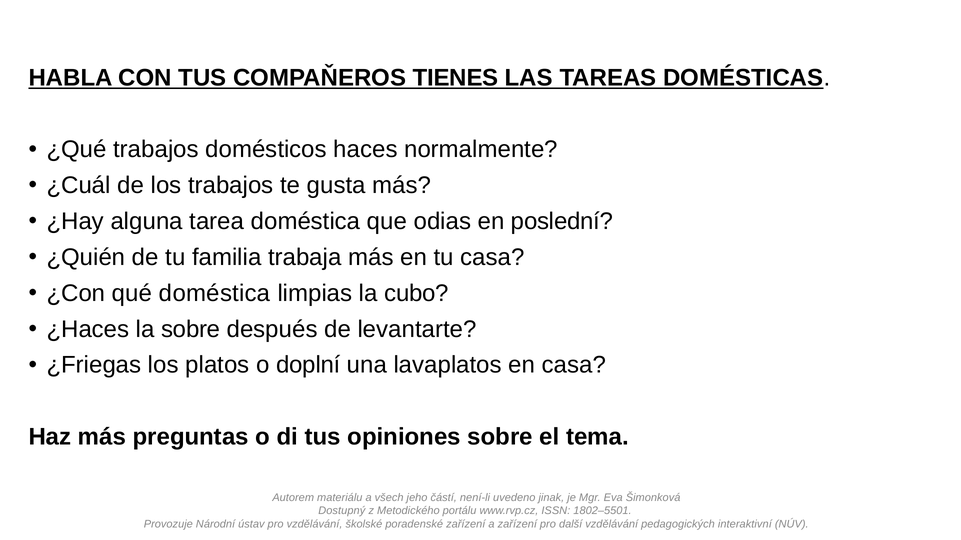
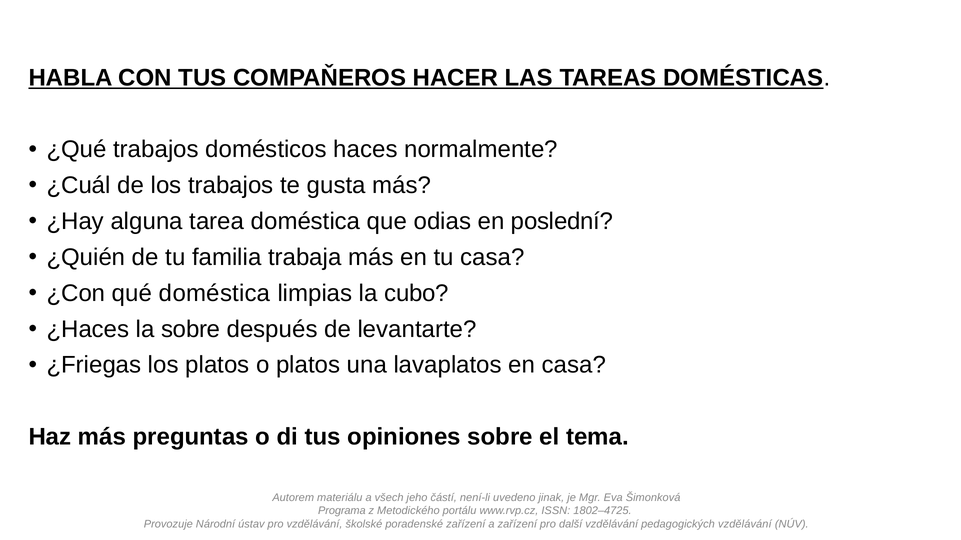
TIENES: TIENES -> HACER (455, 78)
o doplní: doplní -> platos (308, 365)
Dostupný: Dostupný -> Programa (342, 511)
1802–5501: 1802–5501 -> 1802–4725 (602, 511)
pedagogických interaktivní: interaktivní -> vzdělávání (745, 525)
